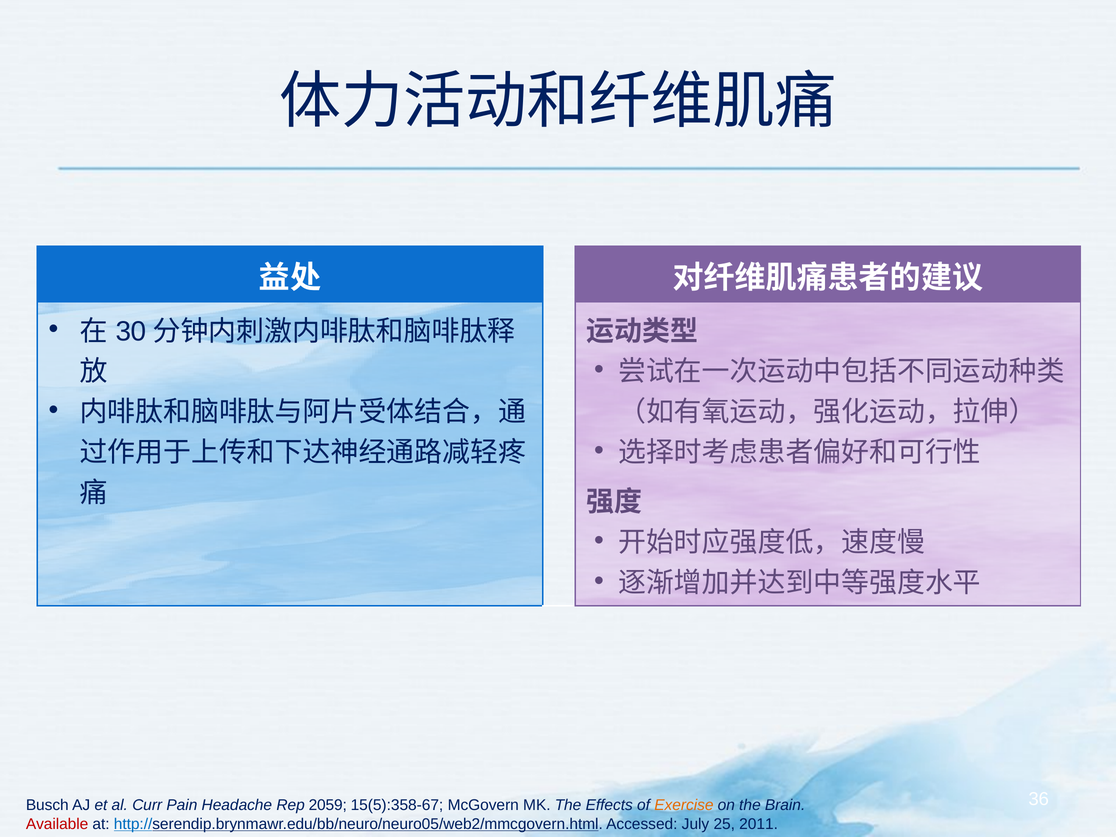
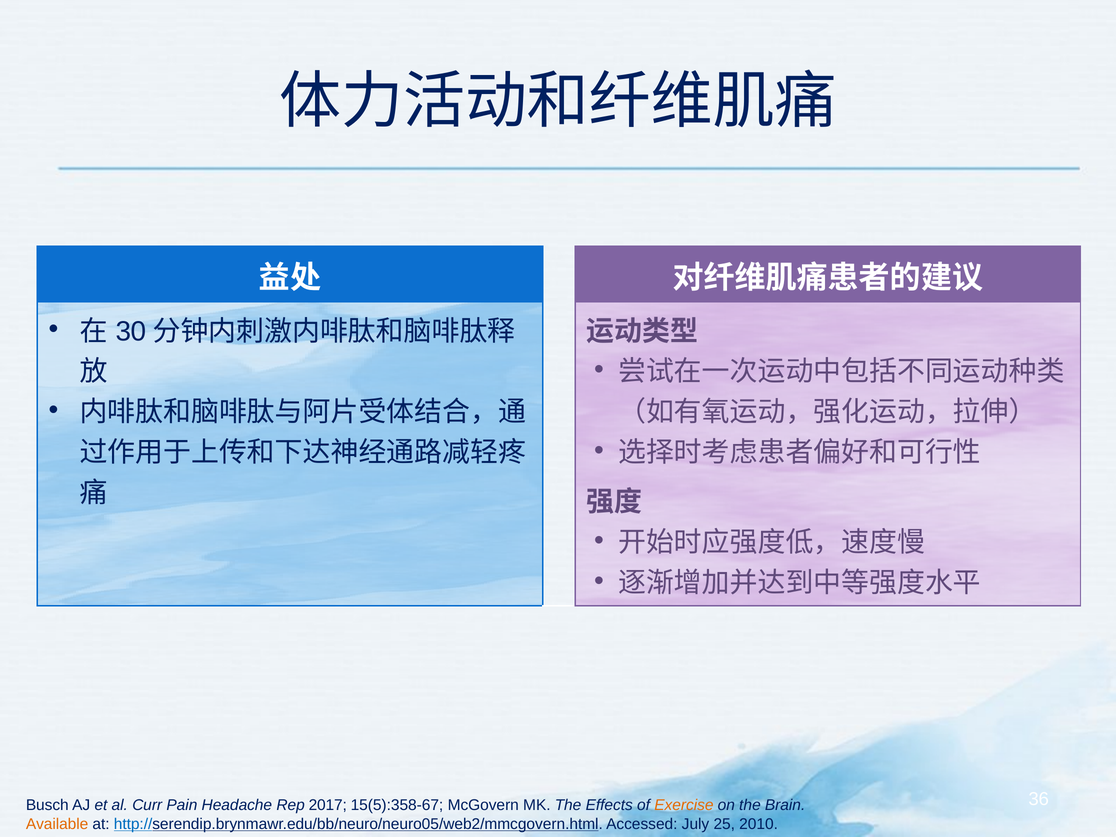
2059: 2059 -> 2017 (328, 805)
Available colour: red -> orange (57, 824)
2011: 2011 -> 2010 (759, 824)
